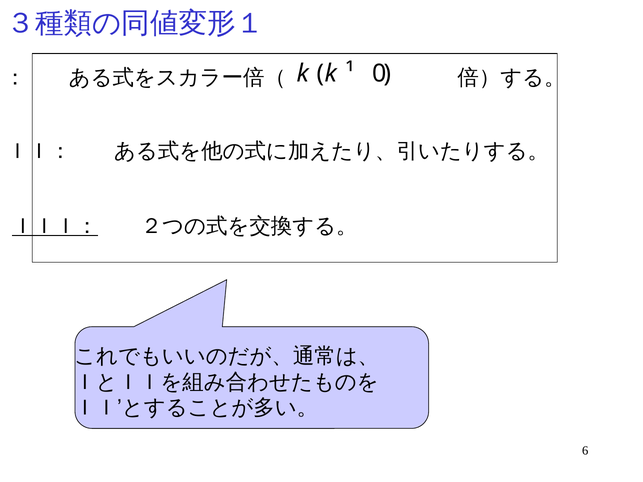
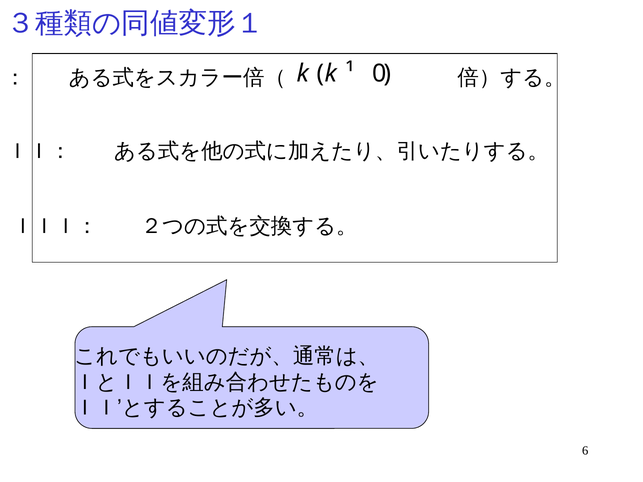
ＩＩＩ： underline: present -> none (55, 226)
